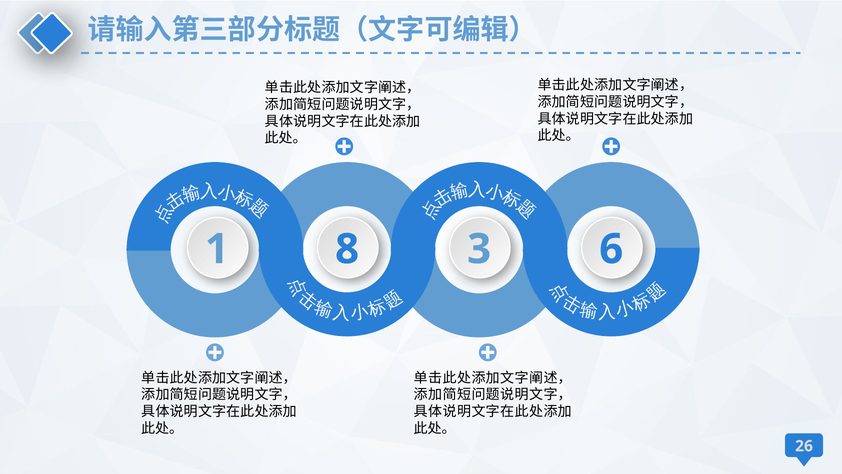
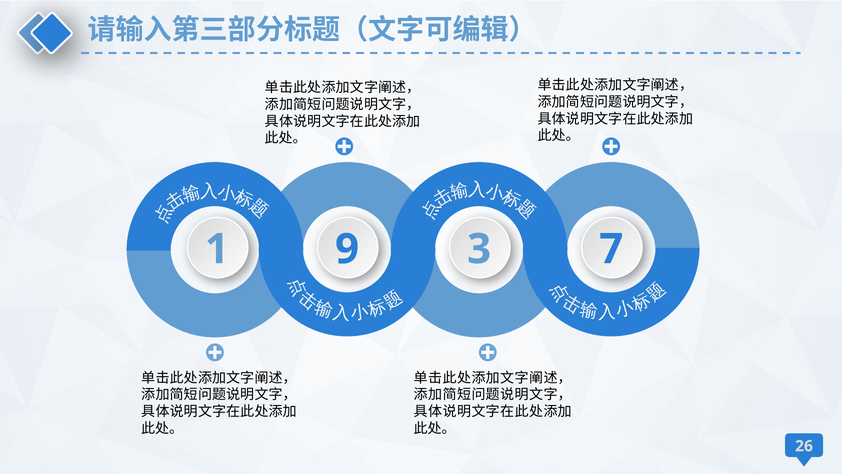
8: 8 -> 9 (347, 249)
6: 6 -> 7 (611, 249)
